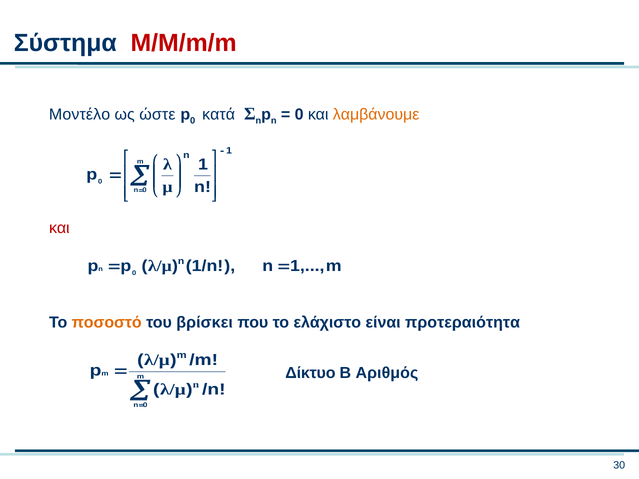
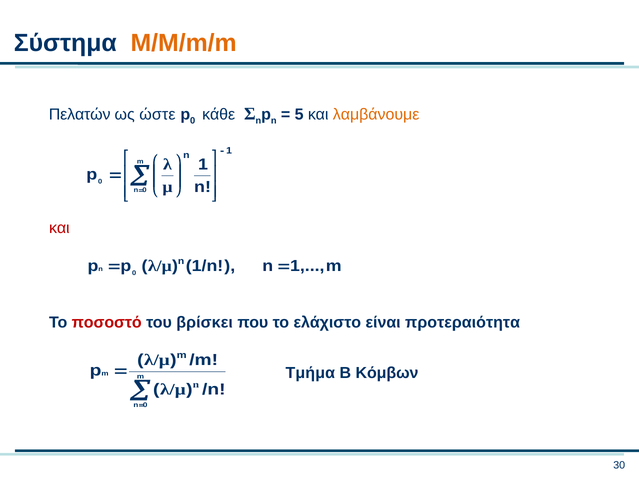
M/M/m/m colour: red -> orange (184, 43)
Μοντέλο: Μοντέλο -> Πελατών (80, 114)
κατά: κατά -> κάθε (219, 114)
0: 0 -> 5 (299, 114)
ποσοστό colour: orange -> red (107, 323)
Δίκτυο: Δίκτυο -> Τμήμα (310, 373)
Αριθμός: Αριθμός -> Κόμβων (387, 373)
